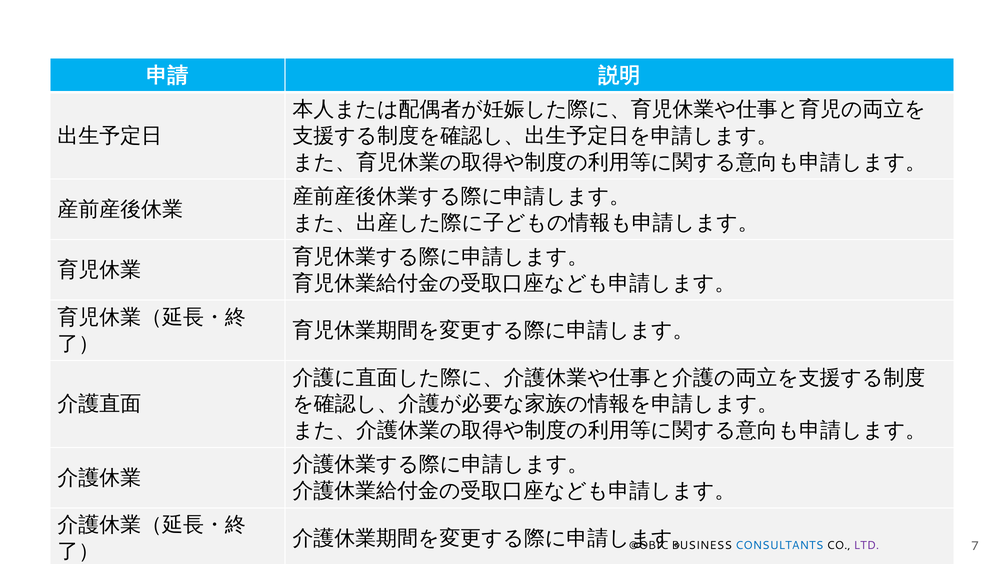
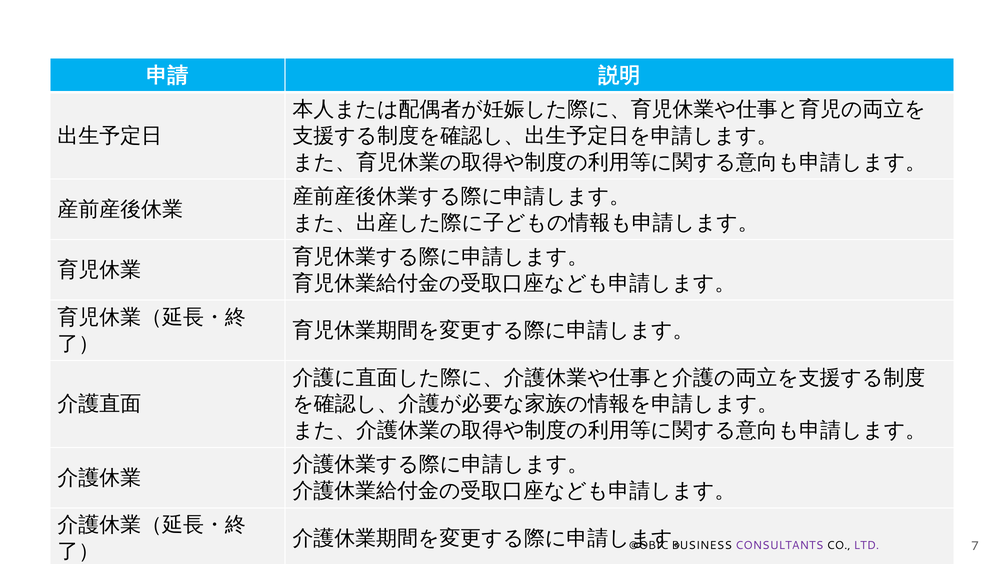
CONSULTANTS colour: blue -> purple (779, 546)
